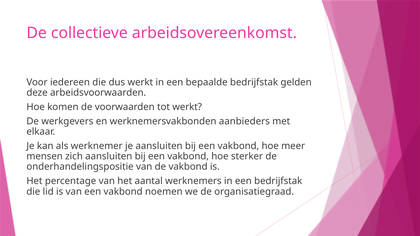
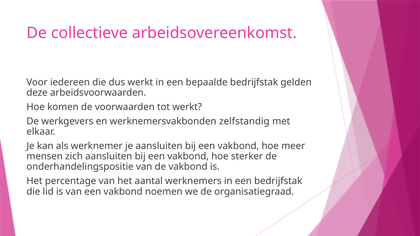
aanbieders: aanbieders -> zelfstandig (244, 121)
